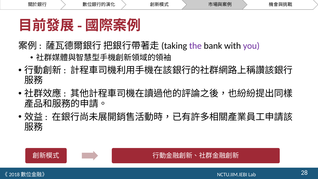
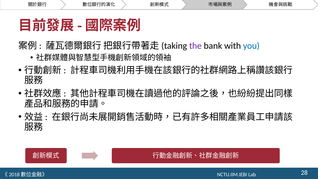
you colour: purple -> blue (251, 46)
